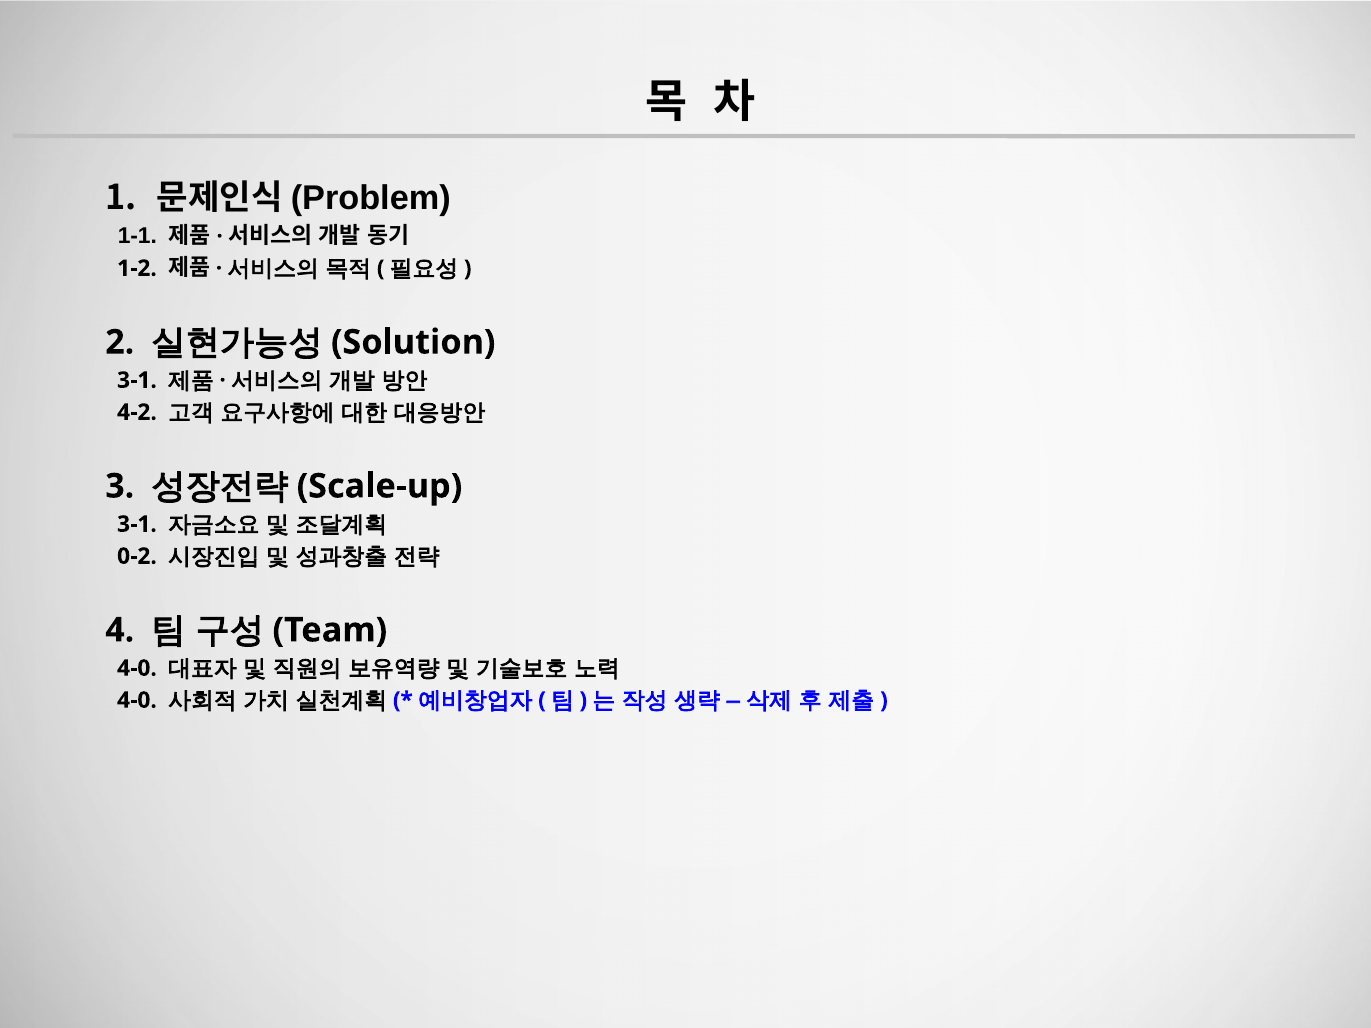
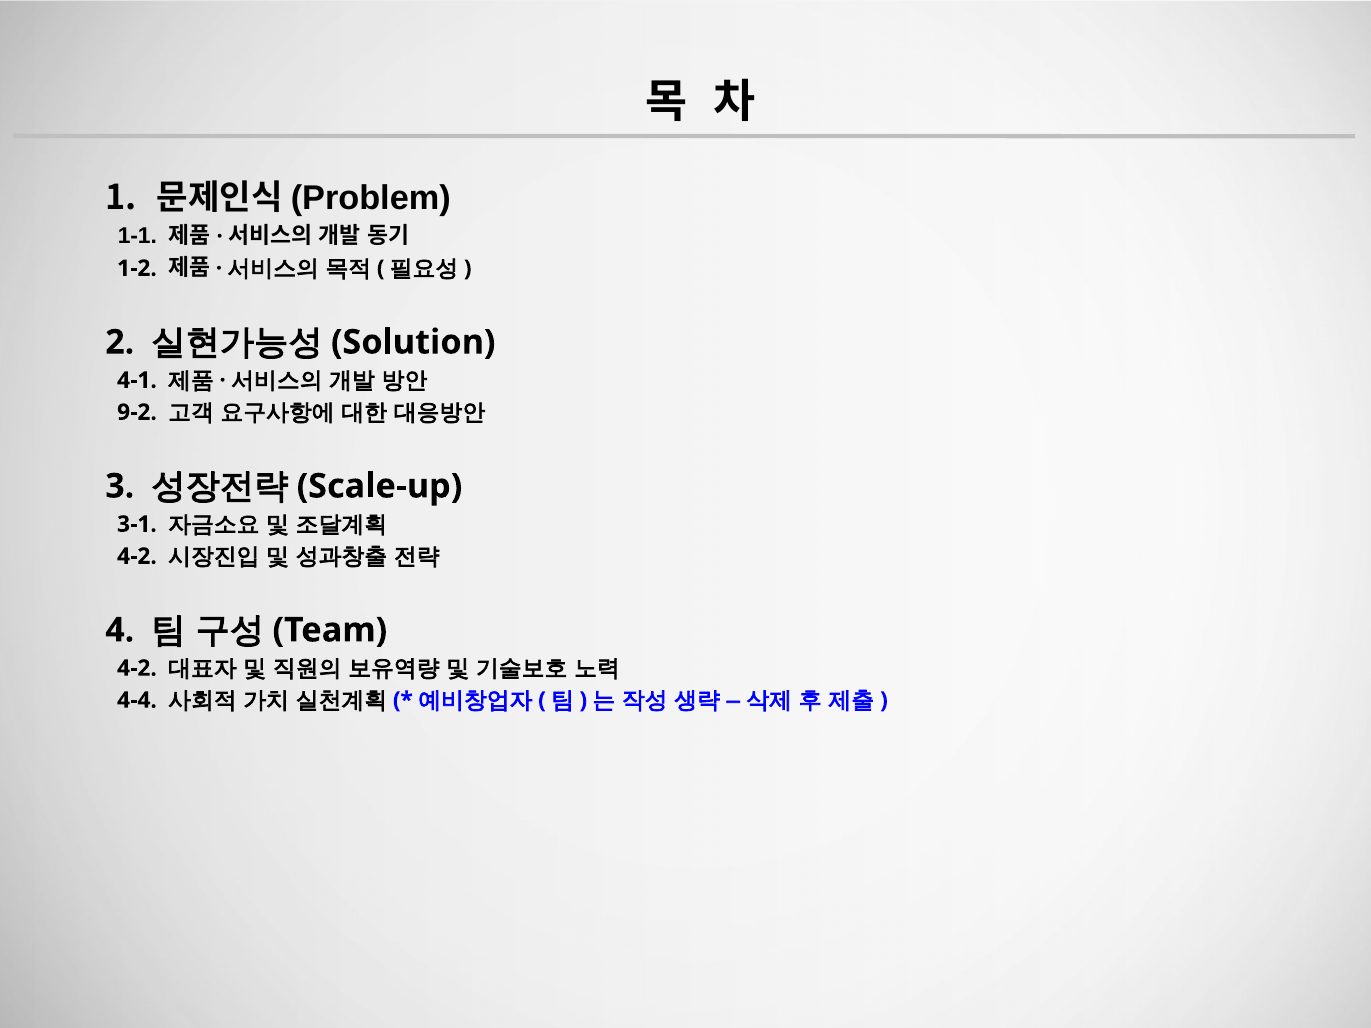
3-1: 3-1 -> 4-1 (137, 380)
4-2: 4-2 -> 9-2 (137, 412)
0-2: 0-2 -> 4-2 (137, 556)
4-0: 4-0 -> 4-2 (137, 668)
4-0: 4-0 -> 4-4 (137, 700)
